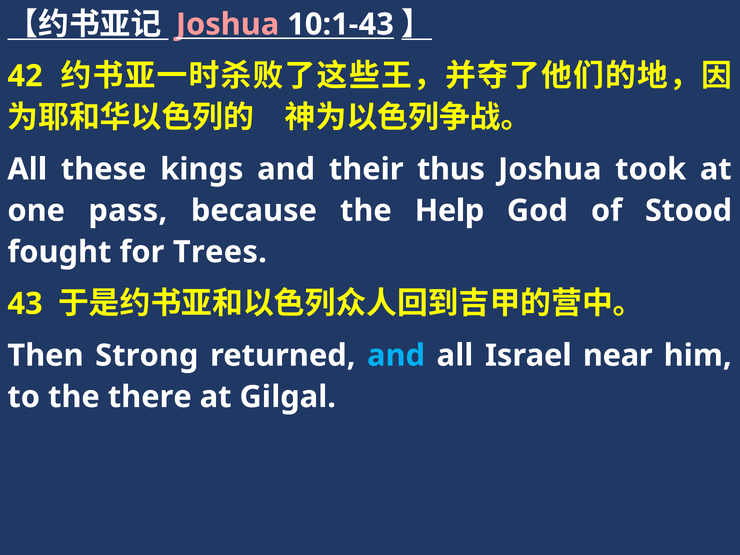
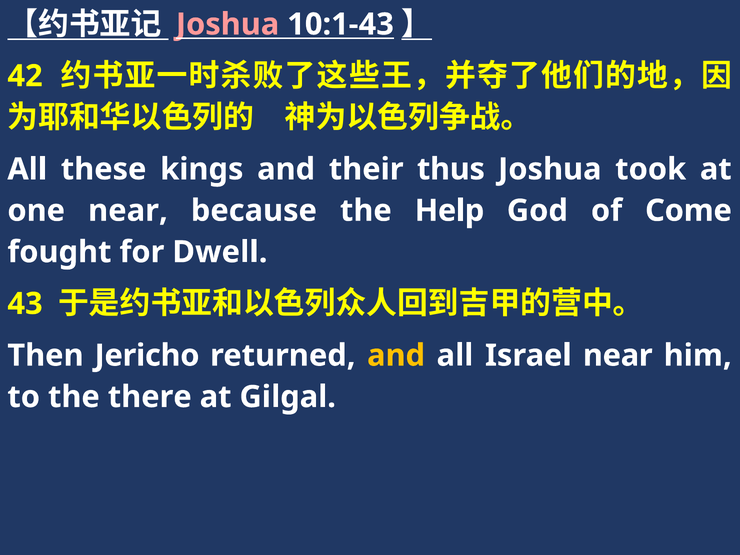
one pass: pass -> near (128, 211)
Stood: Stood -> Come (688, 211)
Trees: Trees -> Dwell (220, 252)
Strong: Strong -> Jericho (147, 355)
and colour: light blue -> yellow (396, 355)
